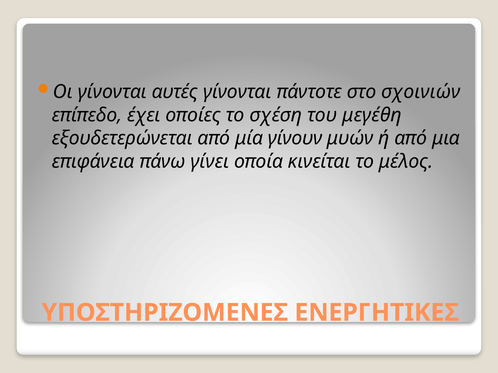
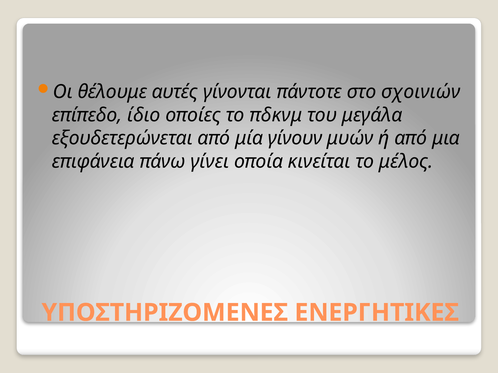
Οι γίνονται: γίνονται -> θέλουμε (112, 92)
έχει: έχει -> ίδιο (144, 115)
σχέση: σχέση -> πδκνμ (276, 115)
μεγέθη: μεγέθη -> μεγάλα (372, 115)
